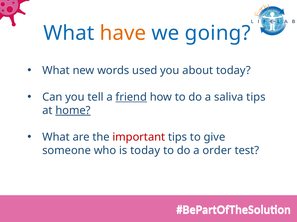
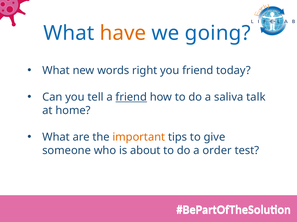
used: used -> right (145, 71)
you about: about -> friend (198, 71)
saliva tips: tips -> talk (256, 97)
home underline: present -> none (73, 111)
important colour: red -> orange (139, 138)
is today: today -> about (145, 151)
